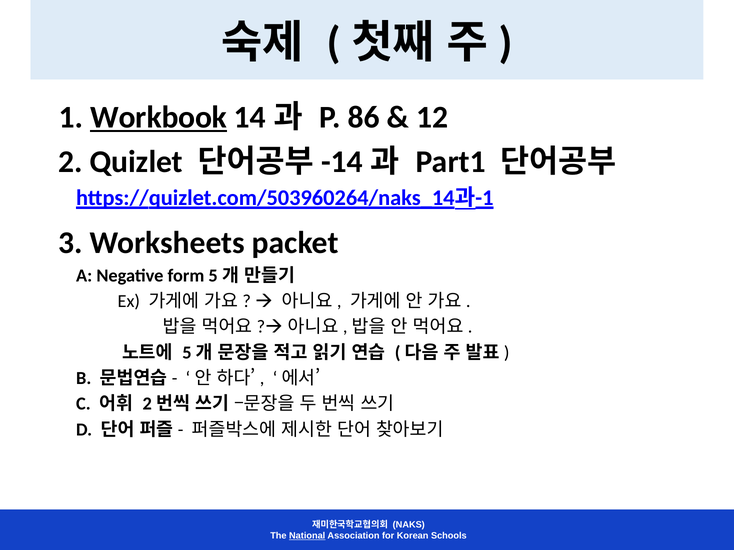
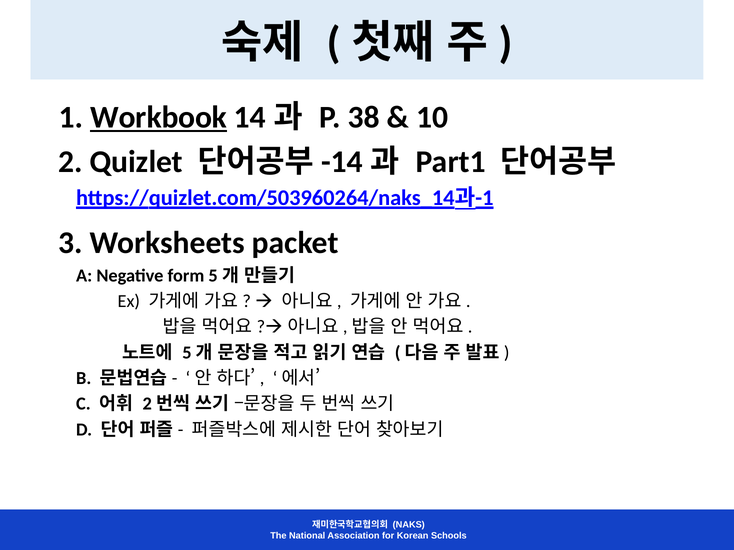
86: 86 -> 38 (364, 118)
12: 12 -> 10 (432, 118)
National underline: present -> none (307, 536)
